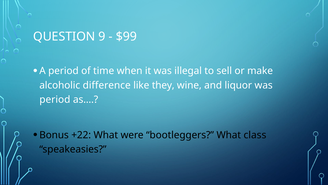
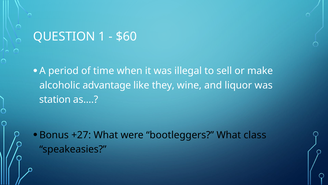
9: 9 -> 1 (102, 36)
$99: $99 -> $60 (126, 36)
difference: difference -> advantage (107, 85)
period: period -> station (55, 99)
+22: +22 -> +27 (81, 135)
